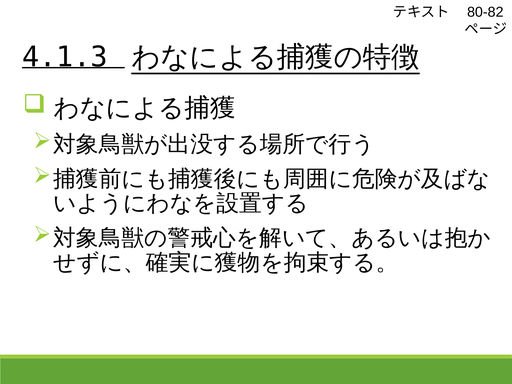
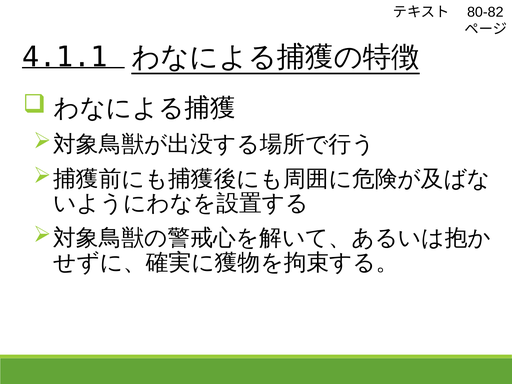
4.1.3: 4.1.3 -> 4.1.1 (65, 57)
